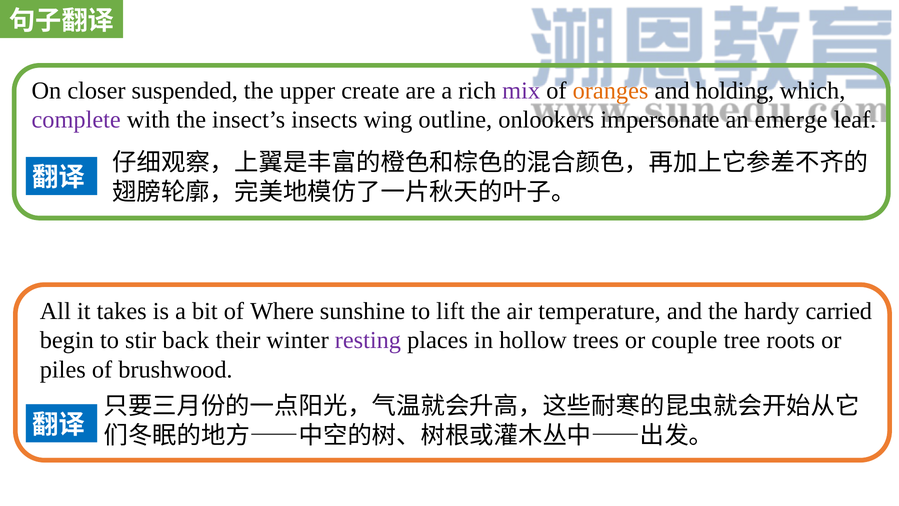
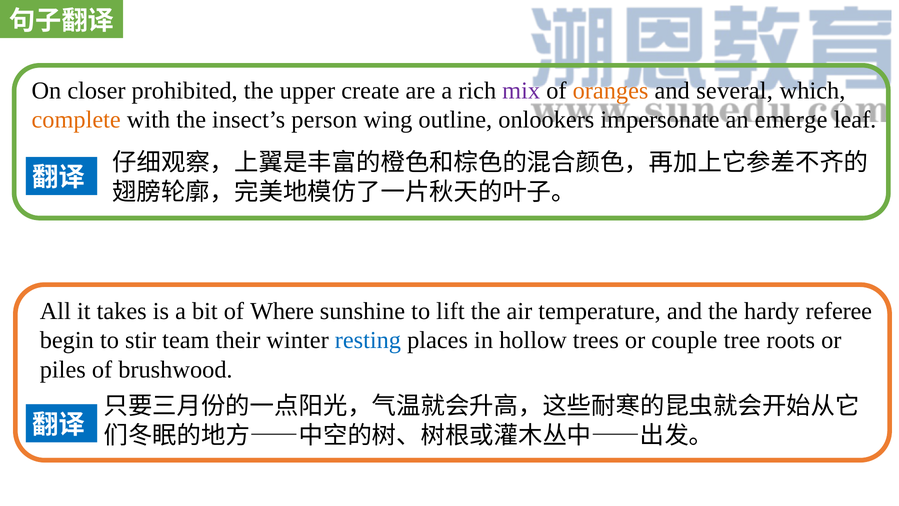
suspended: suspended -> prohibited (185, 91)
holding: holding -> several (735, 91)
complete colour: purple -> orange (76, 120)
insects: insects -> person (324, 120)
carried: carried -> referee (839, 311)
back: back -> team (186, 340)
resting colour: purple -> blue (368, 340)
